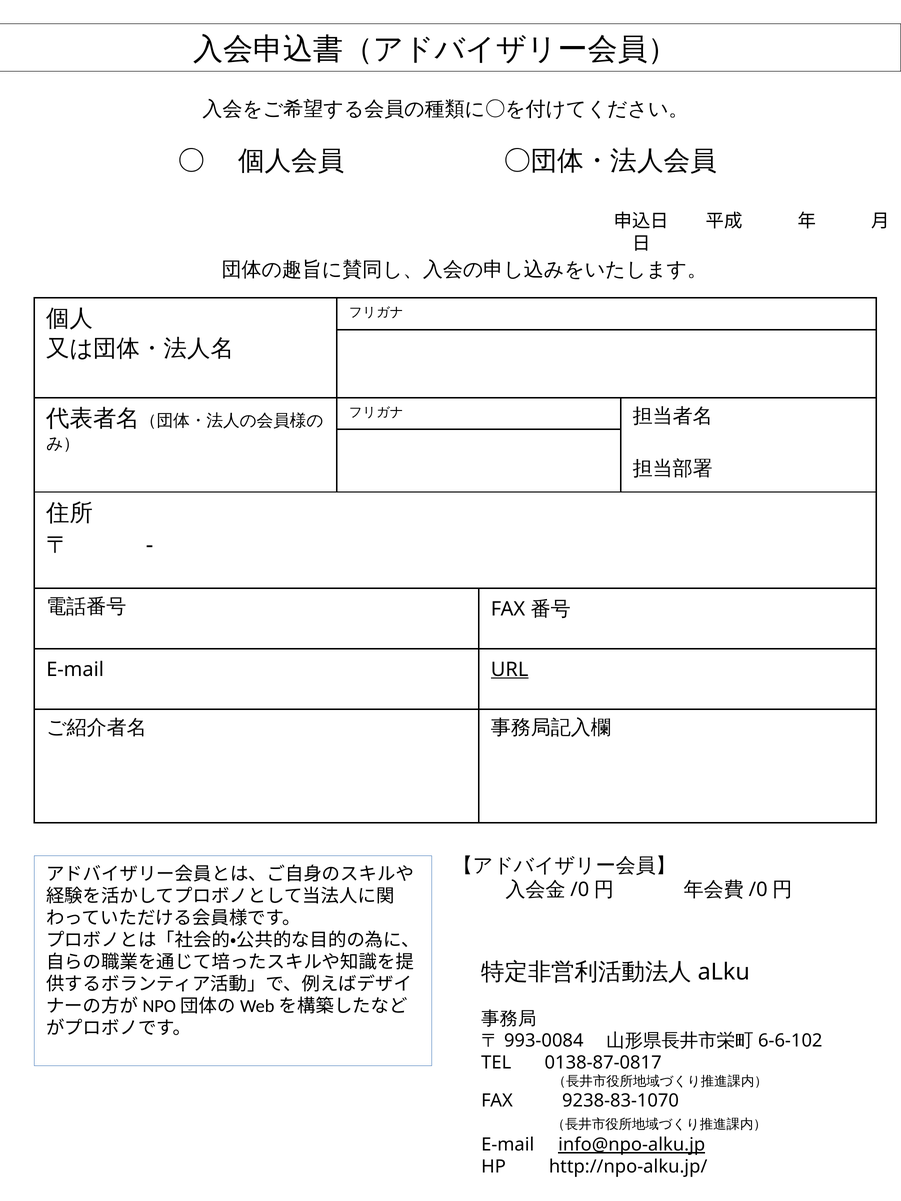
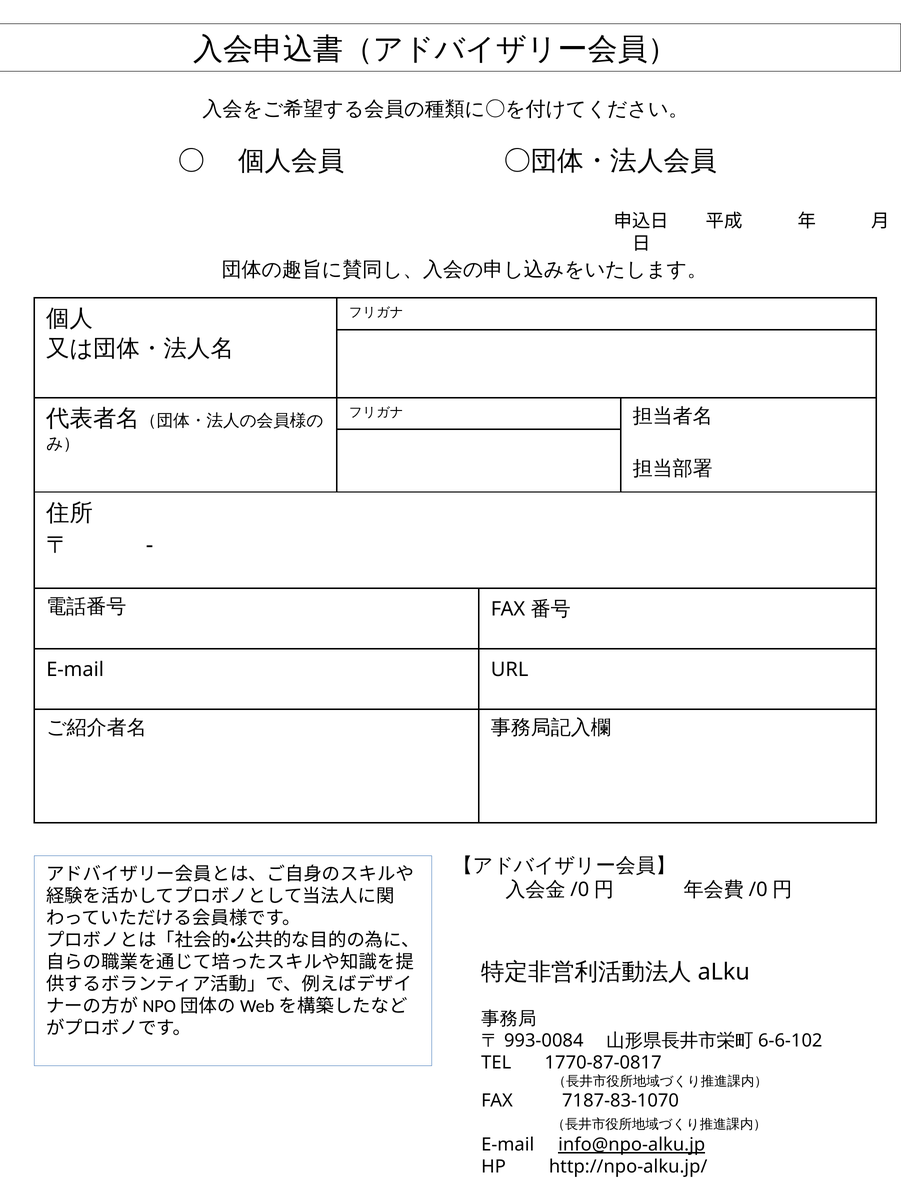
URL underline: present -> none (510, 670)
0138-87-0817: 0138-87-0817 -> 1770-87-0817 (603, 1063)
9238-83-1070: 9238-83-1070 -> 7187-83-1070 (621, 1101)
